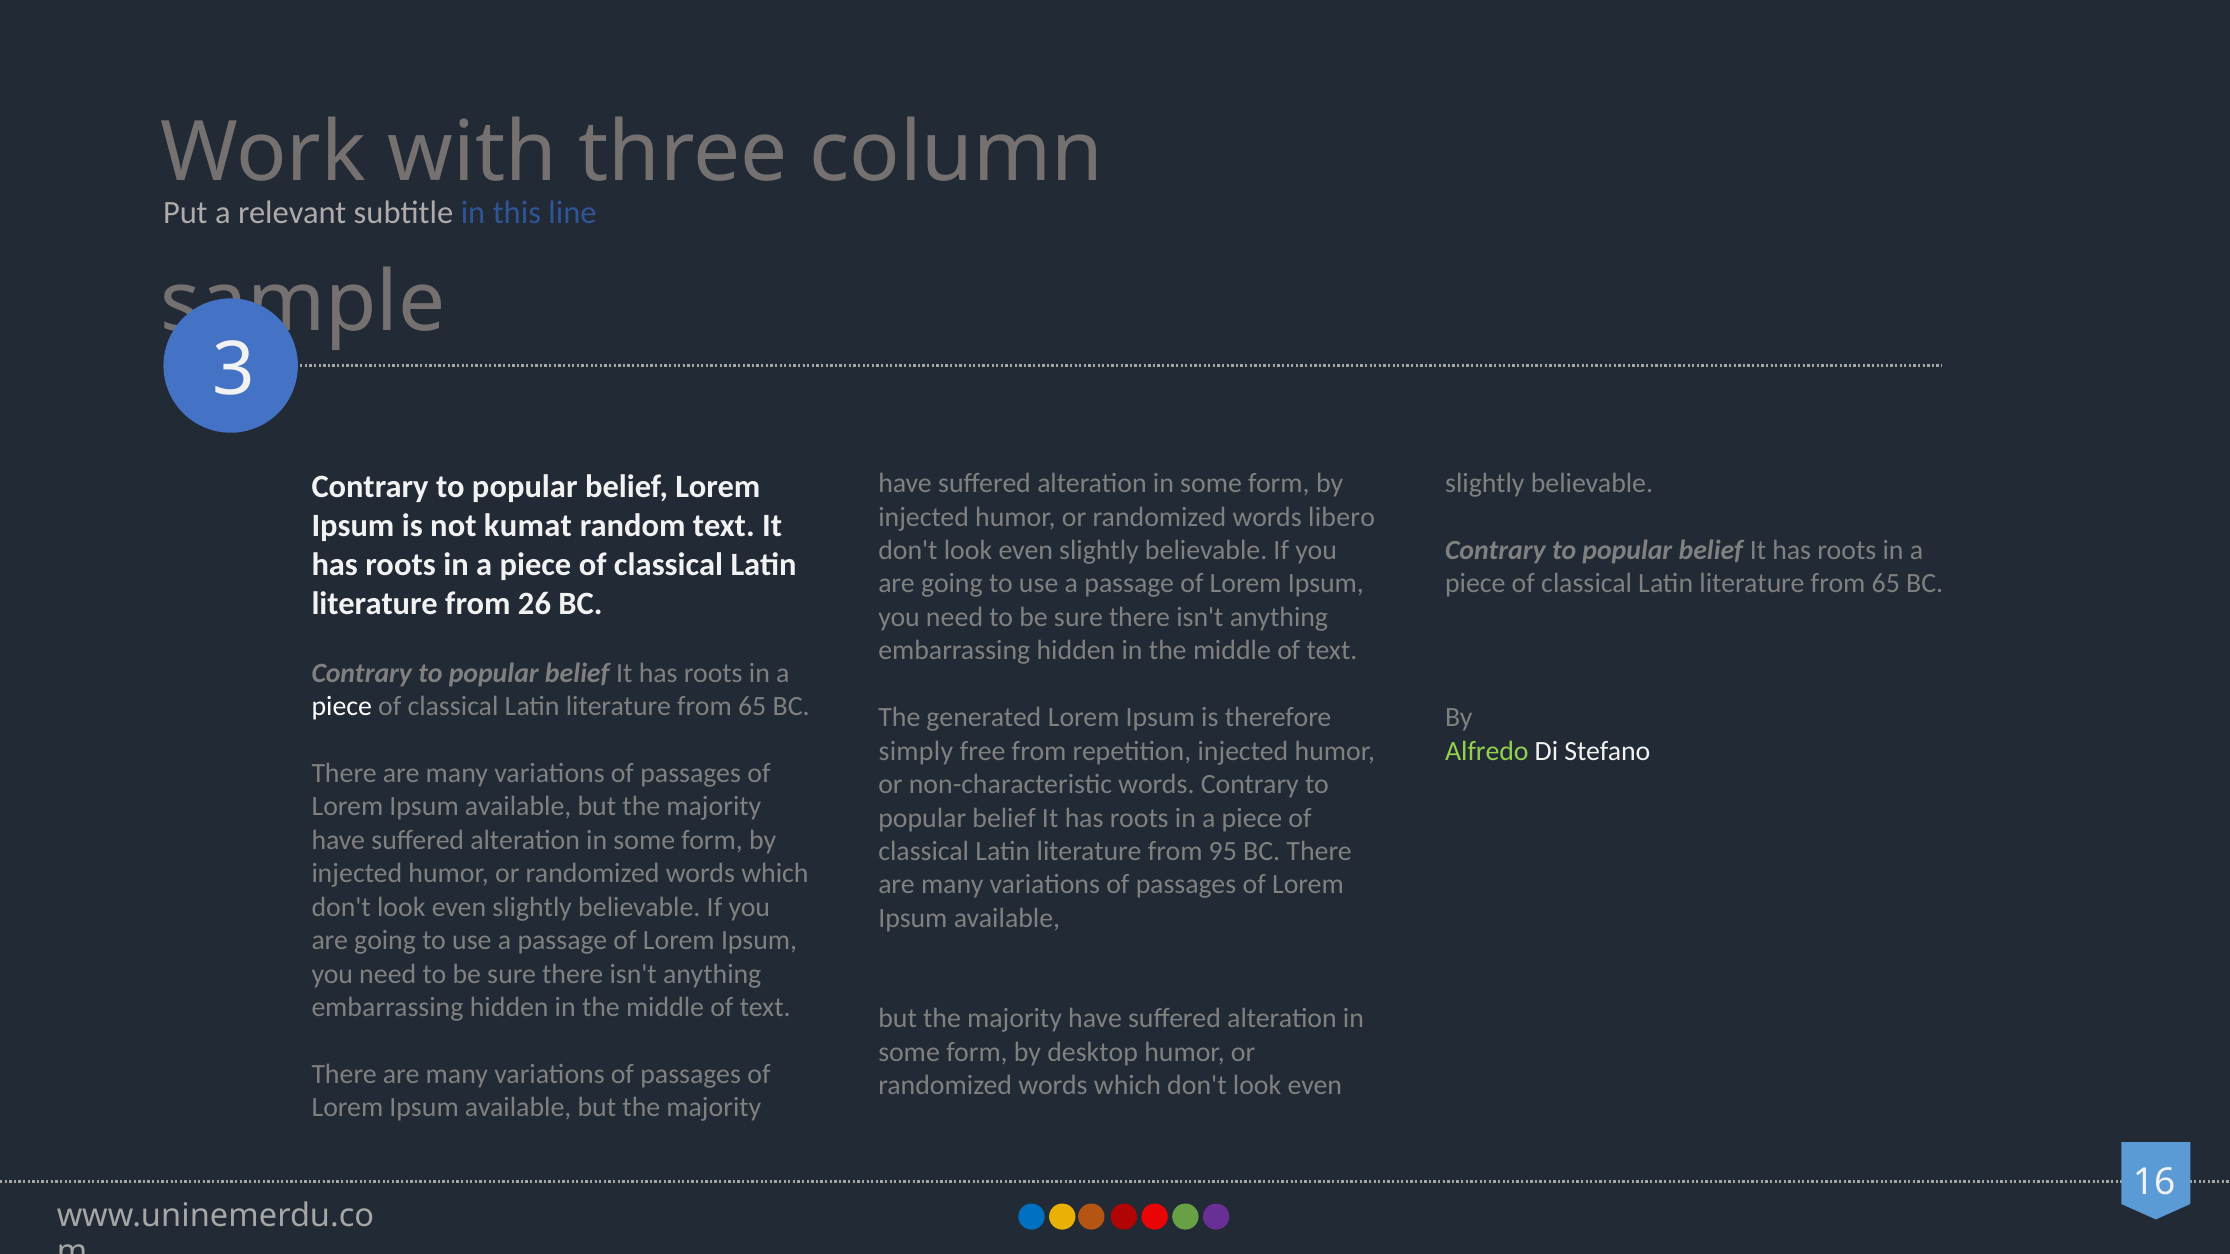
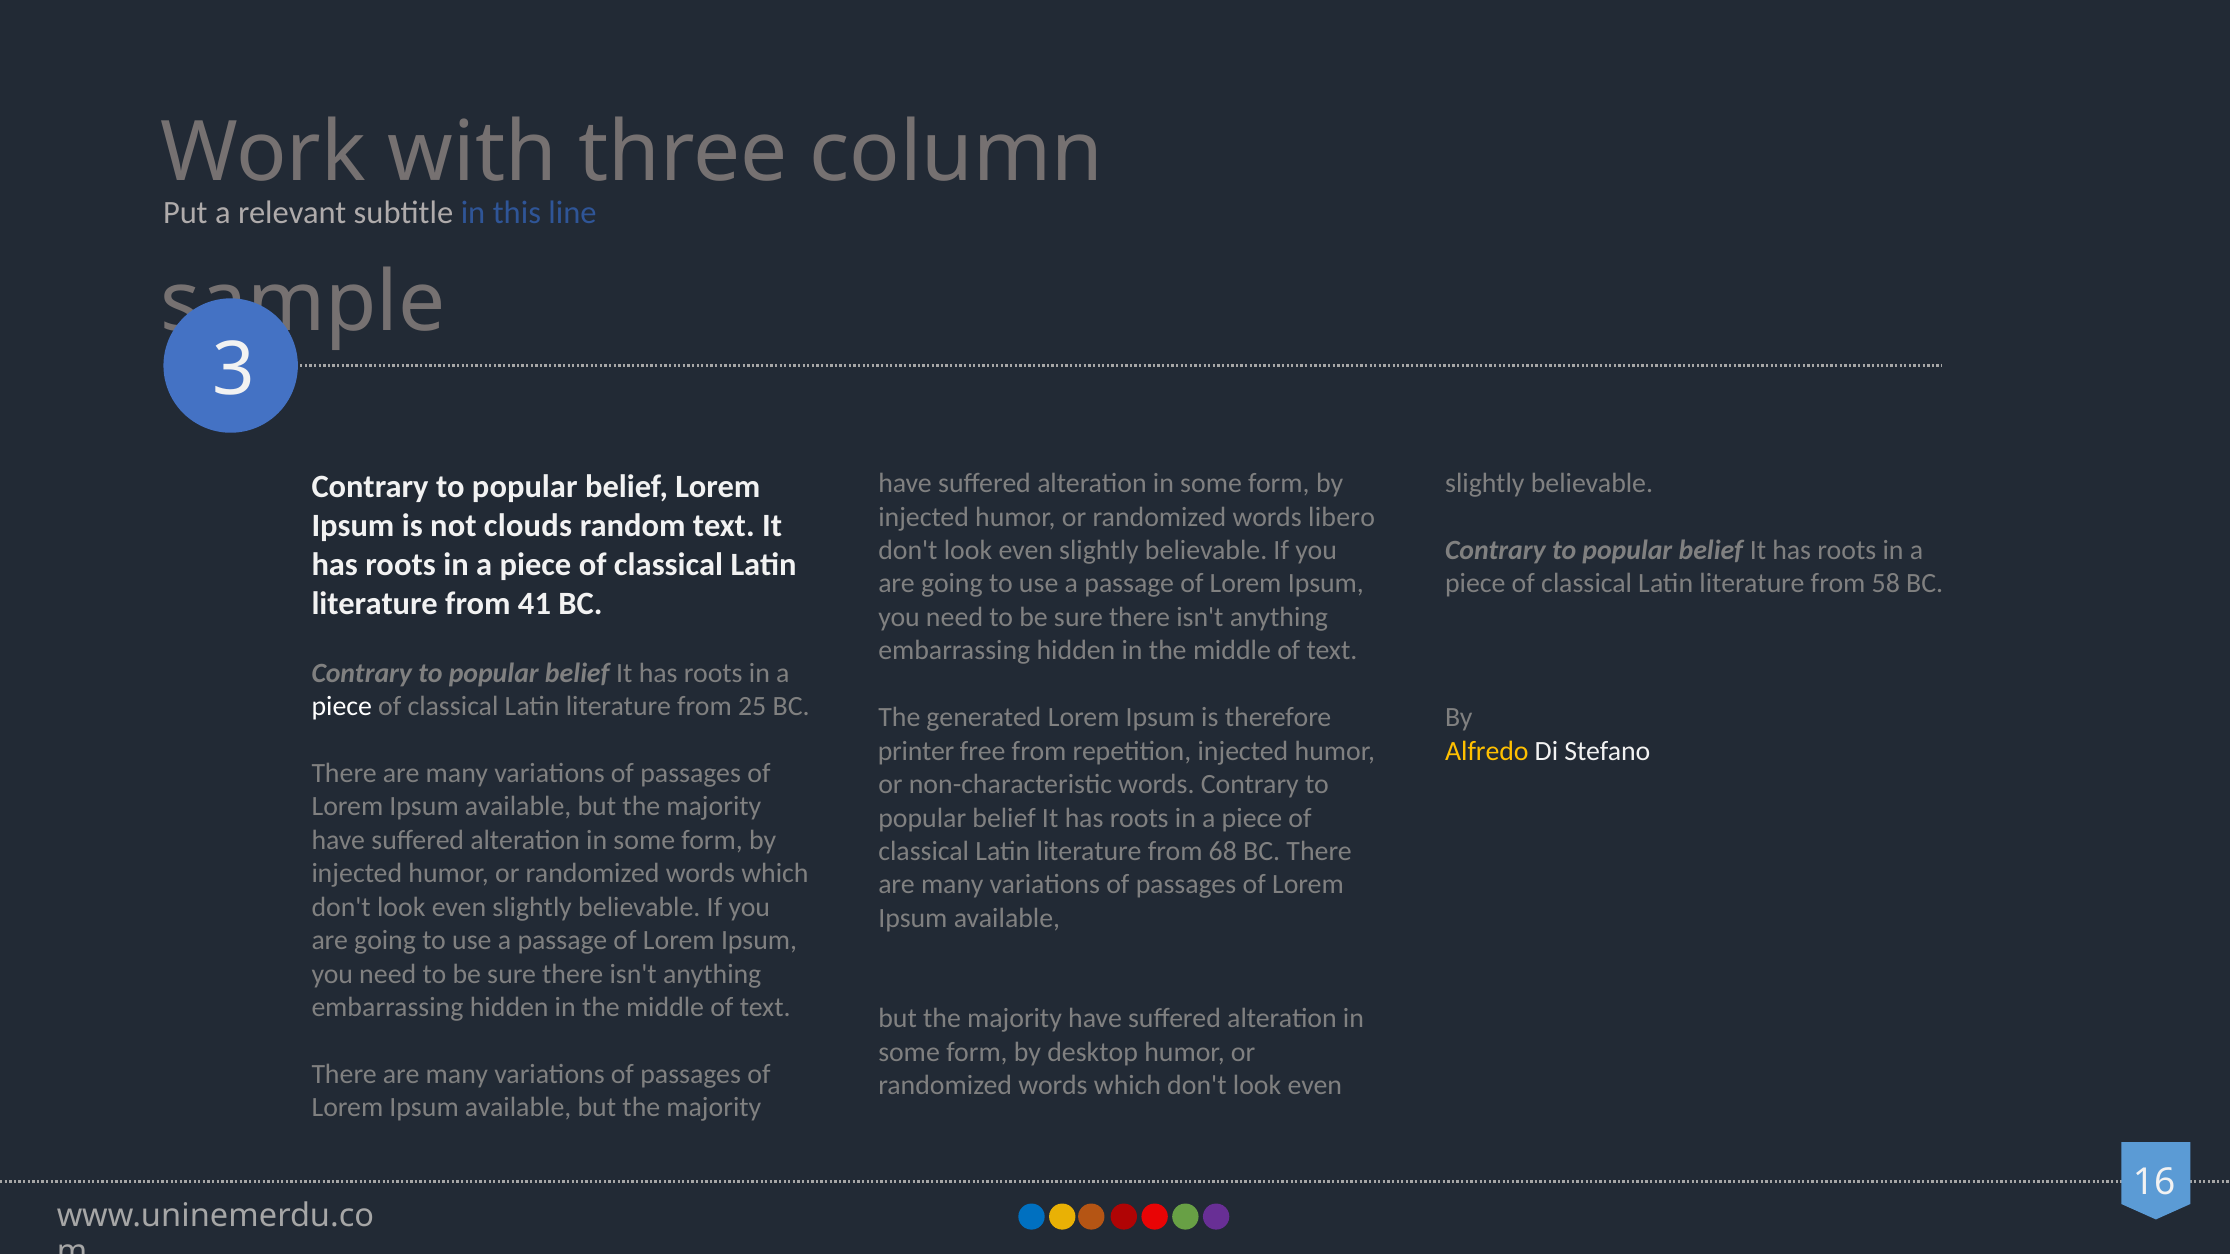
kumat: kumat -> clouds (528, 526)
65: 65 -> 58 (1886, 584)
26: 26 -> 41 (534, 604)
65: 65 -> 25 (752, 707)
simply: simply -> printer (916, 751)
Alfredo colour: light green -> yellow (1487, 751)
95: 95 -> 68 (1223, 852)
